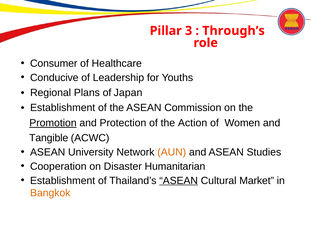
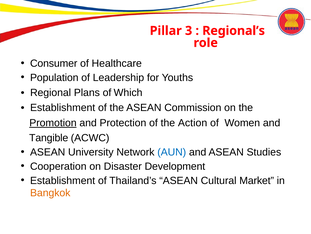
Through’s: Through’s -> Regional’s (234, 31)
Conducive: Conducive -> Population (54, 77)
Japan: Japan -> Which (128, 92)
AUN colour: orange -> blue (172, 152)
Humanitarian: Humanitarian -> Development (175, 166)
ASEAN underline: present -> none (179, 180)
